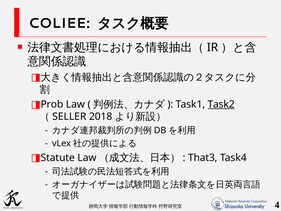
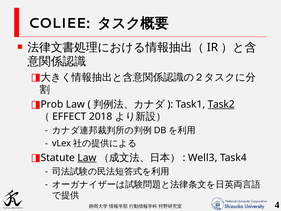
SELLER: SELLER -> EFFECT (69, 116)
Law underline: none -> present (87, 158)
That3: That3 -> Well3 (203, 158)
